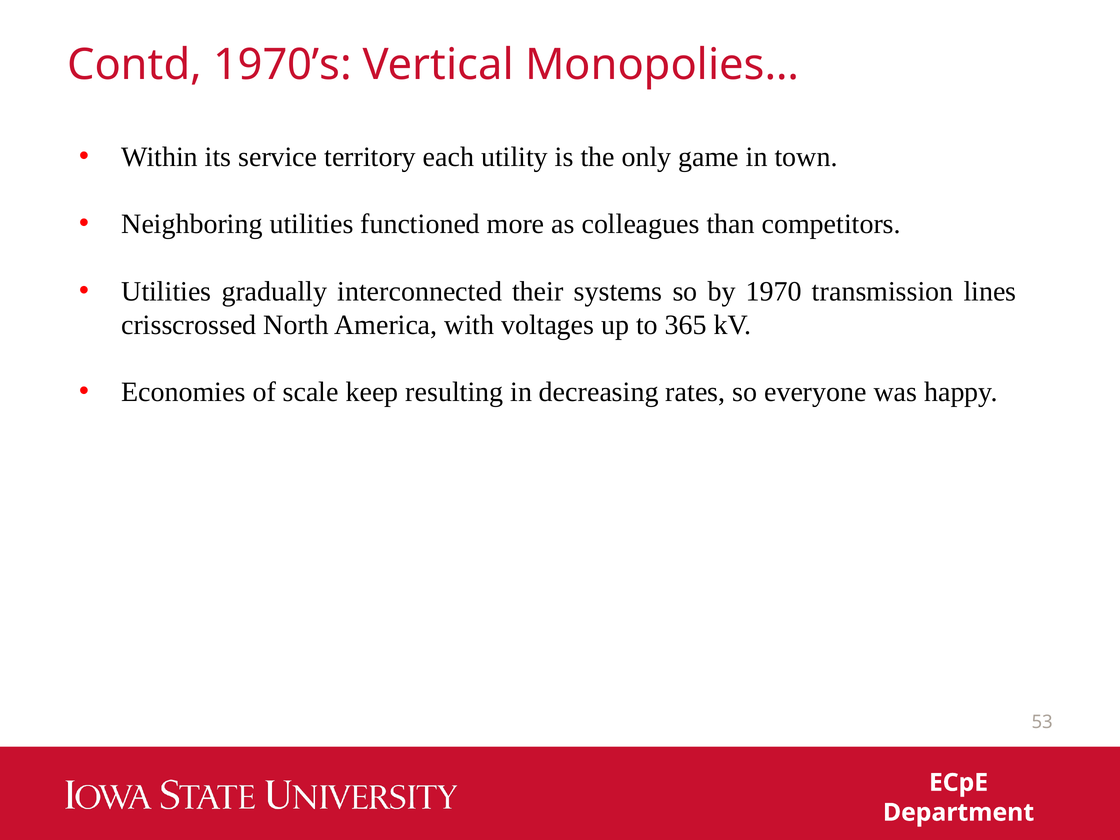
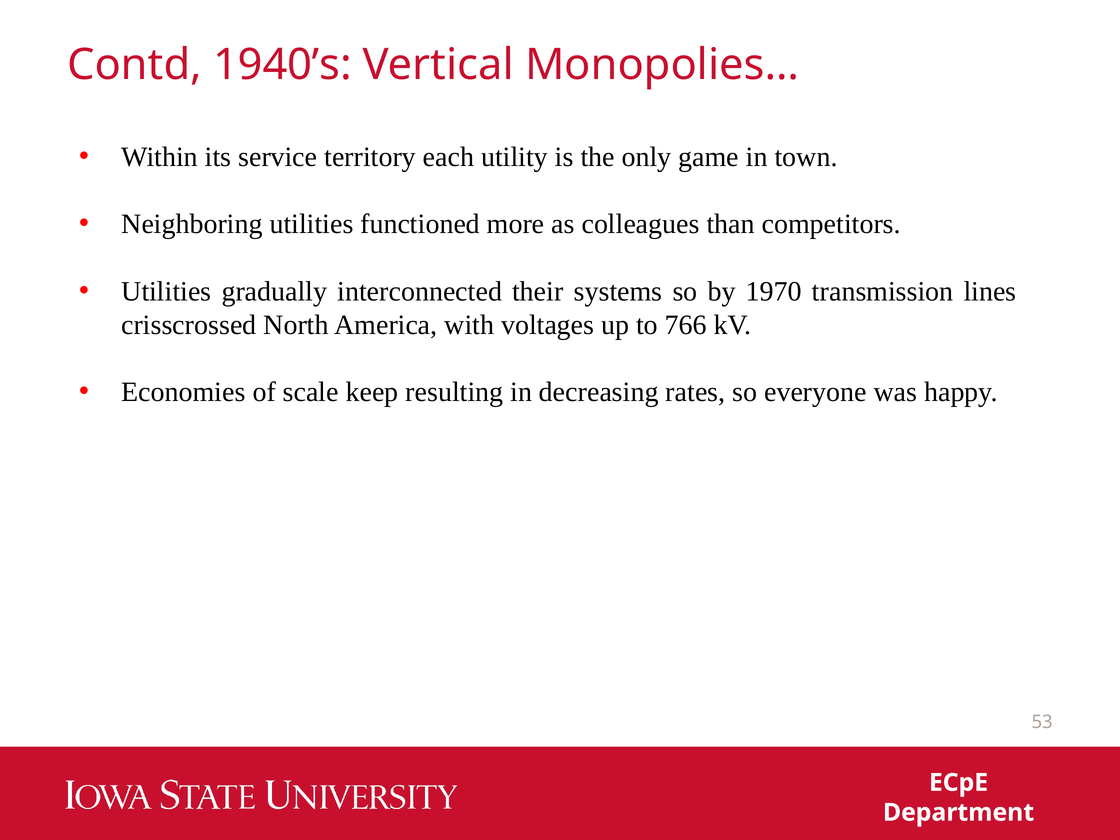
1970’s: 1970’s -> 1940’s (282, 65)
365: 365 -> 766 (686, 325)
